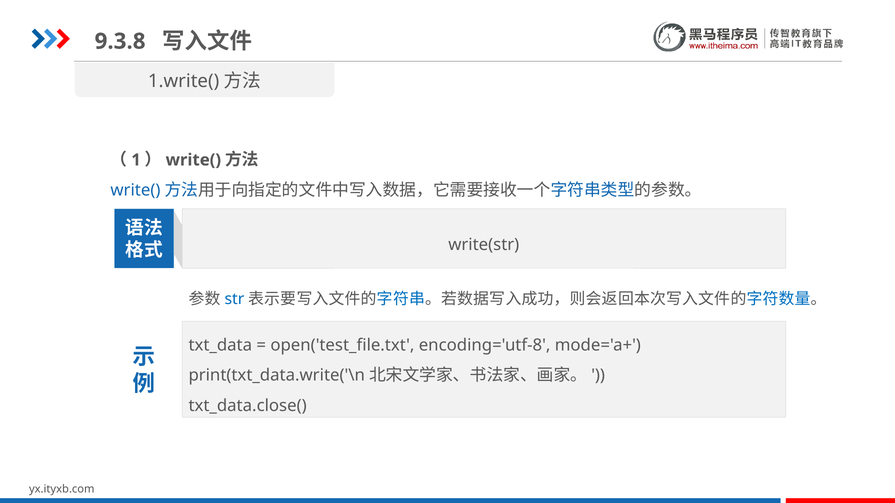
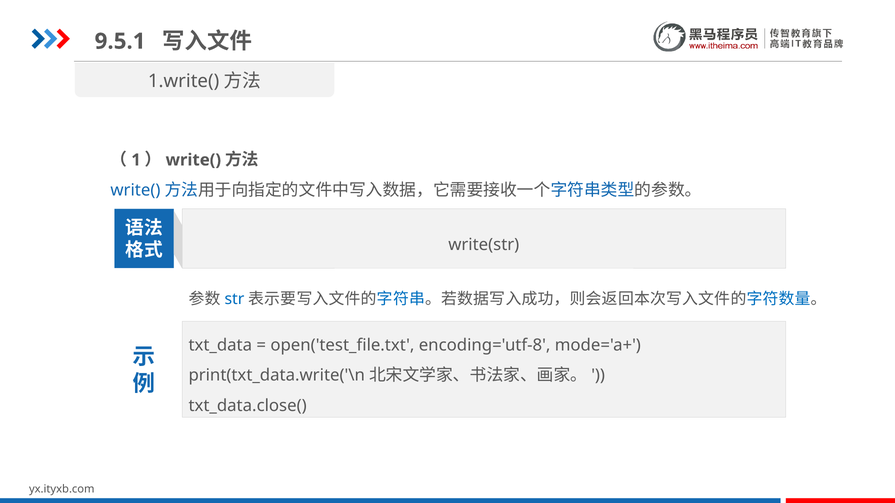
9.3.8: 9.3.8 -> 9.5.1 (120, 41)
